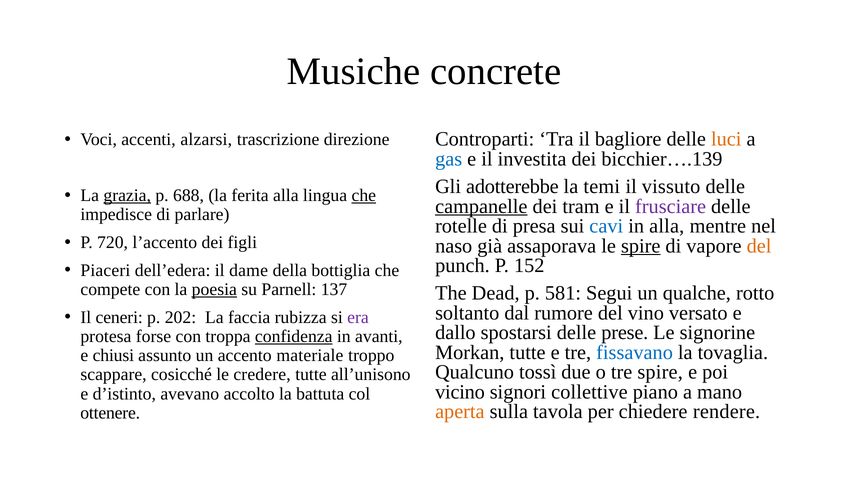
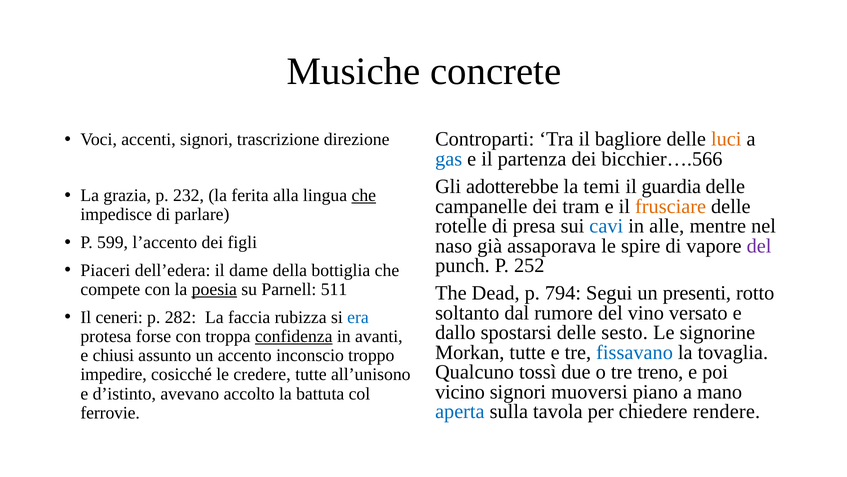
accenti alzarsi: alzarsi -> signori (206, 139)
investita: investita -> partenza (532, 159)
bicchier….139: bicchier….139 -> bicchier….566 (662, 159)
vissuto: vissuto -> guardia (671, 186)
grazia underline: present -> none (127, 195)
688: 688 -> 232 (189, 195)
campanelle underline: present -> none (481, 206)
frusciare colour: purple -> orange (671, 206)
in alla: alla -> alle (667, 226)
720: 720 -> 599 (113, 242)
spire underline: present -> none (641, 246)
del colour: orange -> purple (759, 246)
152: 152 -> 252 (529, 265)
137: 137 -> 511 (334, 289)
581: 581 -> 794 (563, 293)
qualche: qualche -> presenti (697, 293)
202: 202 -> 282 (180, 317)
era colour: purple -> blue (358, 317)
prese: prese -> sesto (625, 332)
materiale: materiale -> inconscio (310, 355)
tre spire: spire -> treno (660, 372)
scappare: scappare -> impedire (114, 374)
collettive: collettive -> muoversi (589, 391)
aperta colour: orange -> blue (460, 411)
ottenere: ottenere -> ferrovie (110, 412)
